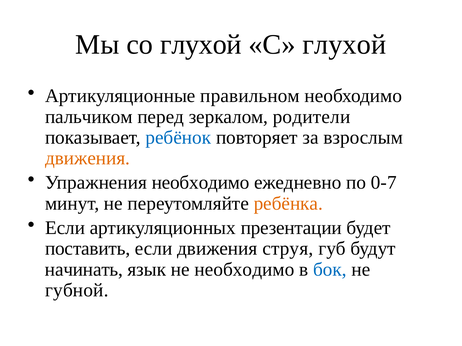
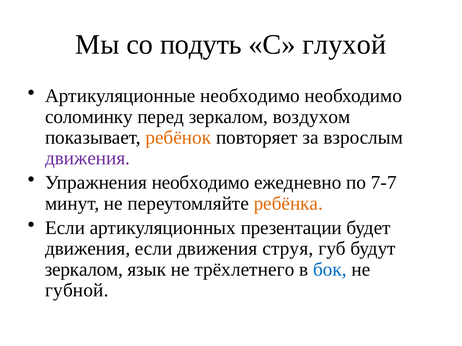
со глухой: глухой -> подуть (201, 45)
Артикуляционные правильном: правильном -> необходимо (250, 96)
пальчиком: пальчиком -> соломинку (89, 117)
родители: родители -> воздухом (312, 117)
ребёнок colour: blue -> orange (178, 138)
движения colour: orange -> purple (88, 158)
0-7: 0-7 -> 7-7 (384, 183)
поставить: поставить -> движения (88, 249)
начинать: начинать -> зеркалом (84, 270)
не необходимо: необходимо -> трёхлетнего (244, 270)
